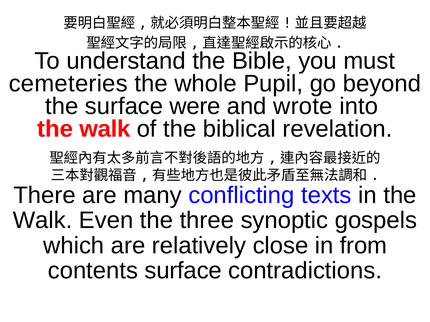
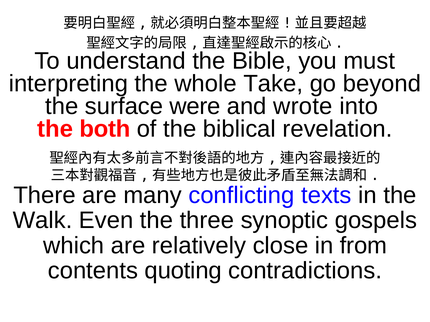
cemeteries: cemeteries -> interpreting (68, 84)
Pupil: Pupil -> Take (273, 84)
walk: walk -> both (105, 129)
contents surface: surface -> quoting (183, 271)
